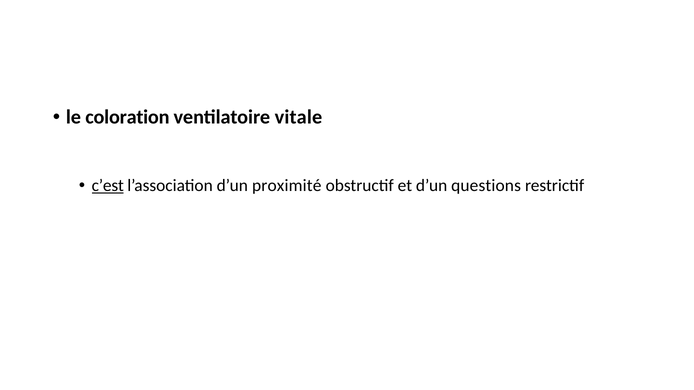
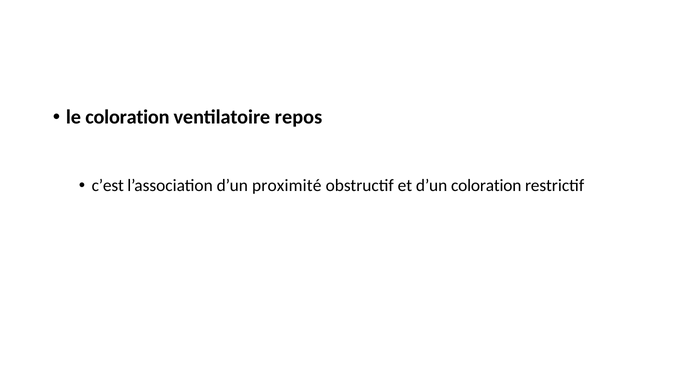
vitale: vitale -> repos (298, 117)
c’est underline: present -> none (108, 186)
d’un questions: questions -> coloration (486, 186)
